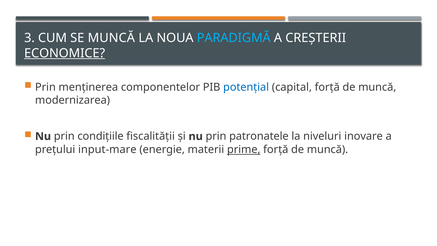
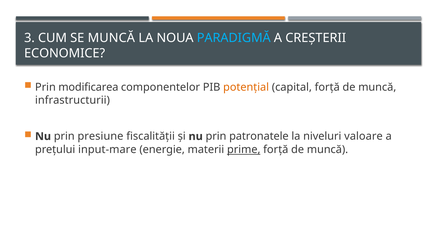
ECONOMICE underline: present -> none (65, 53)
menținerea: menținerea -> modificarea (88, 87)
potențial colour: blue -> orange (246, 87)
modernizarea: modernizarea -> infrastructurii (72, 100)
condițiile: condițiile -> presiune (100, 136)
inovare: inovare -> valoare (363, 136)
